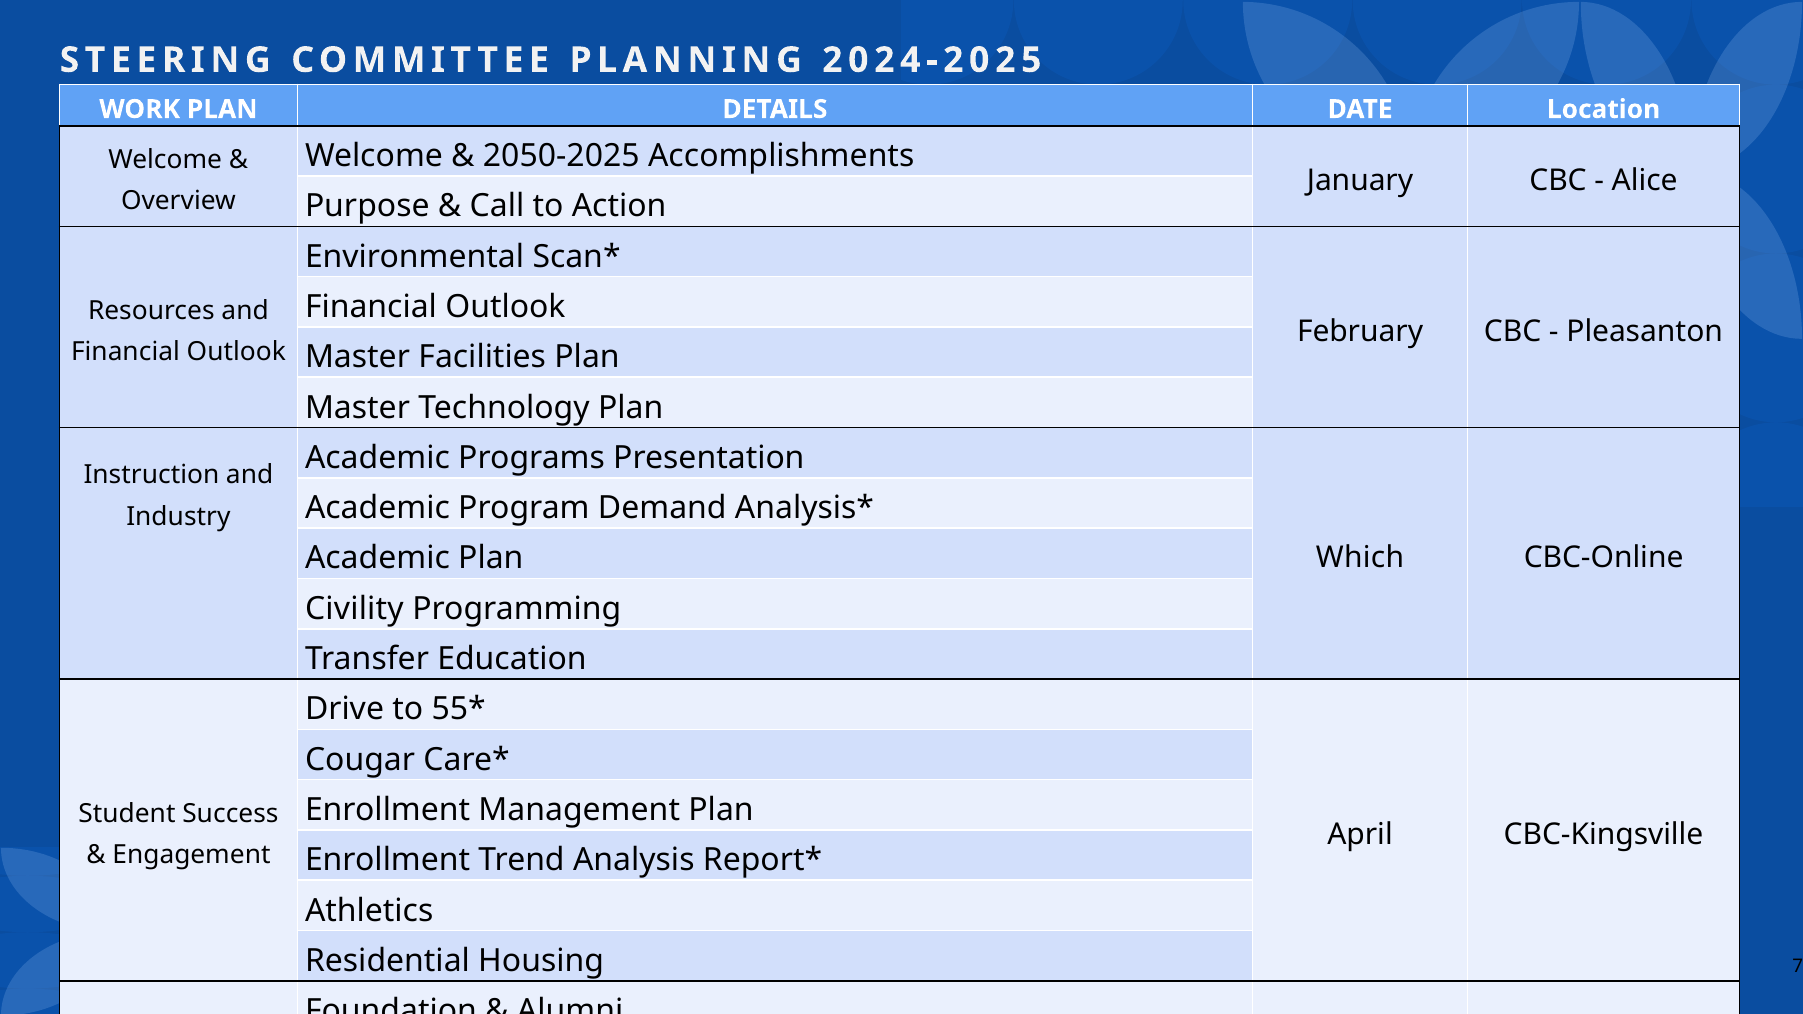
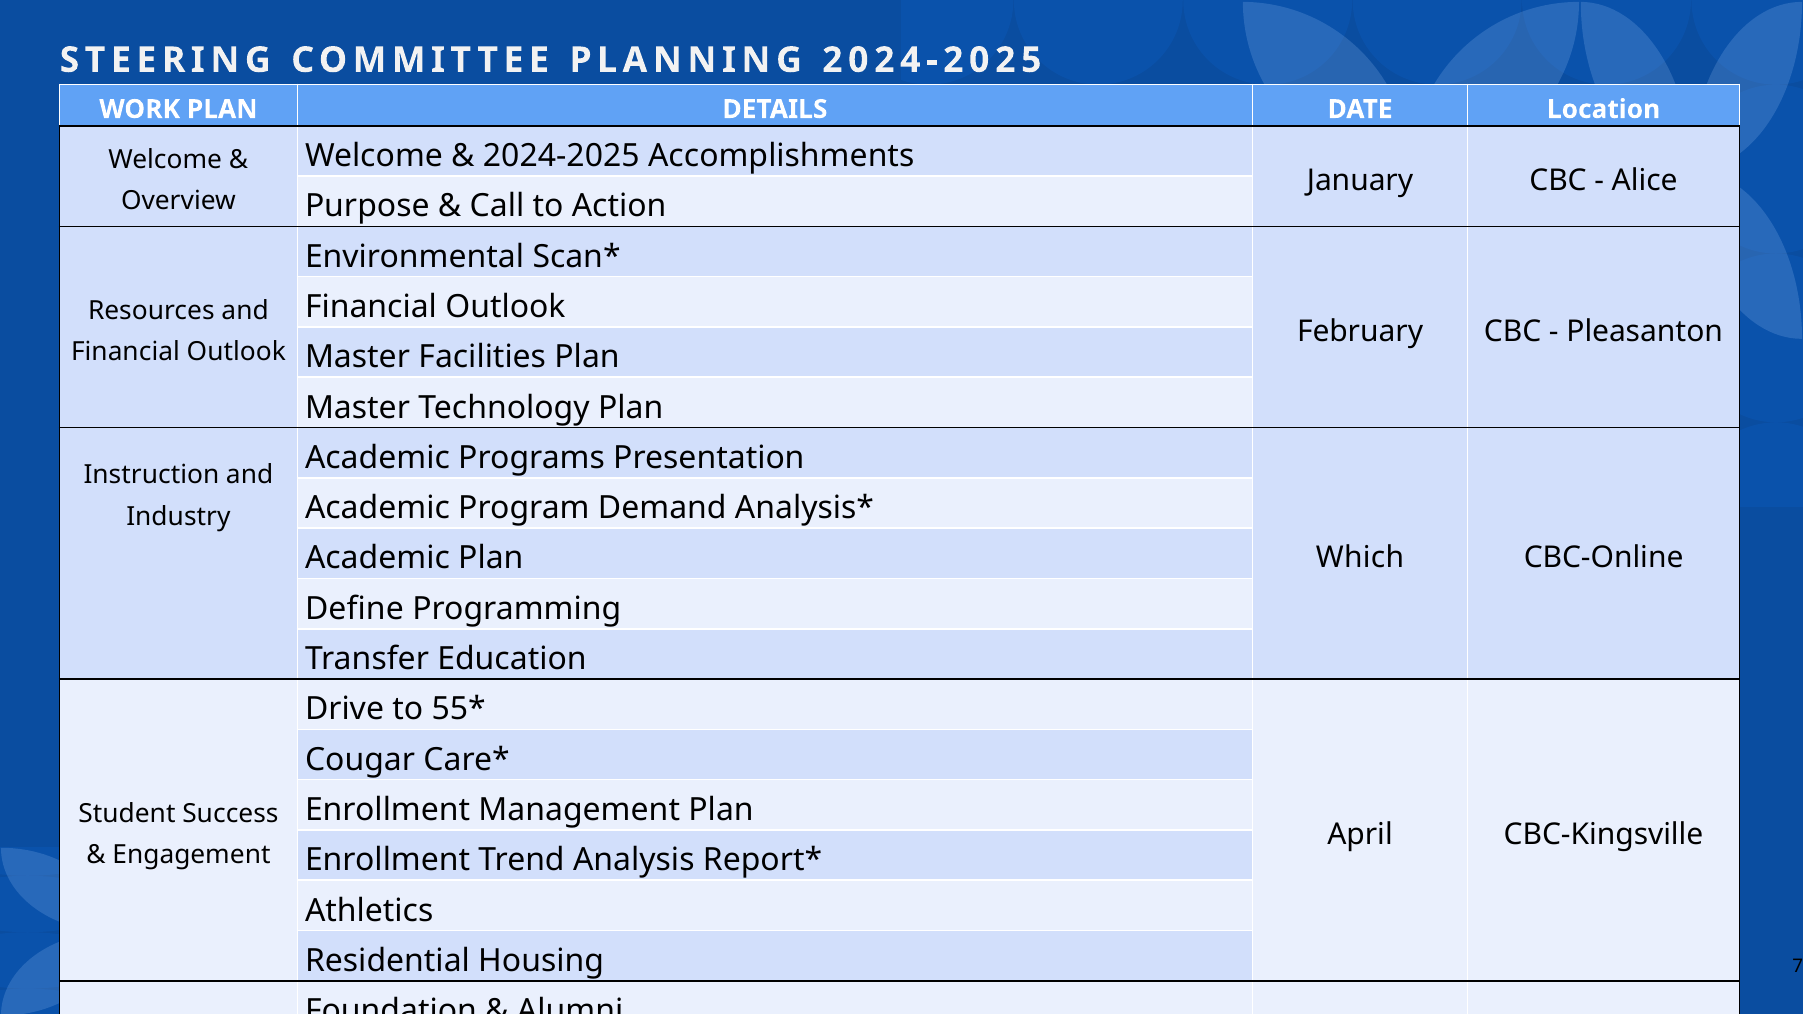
2050-2025: 2050-2025 -> 2024-2025 (561, 156)
Civility: Civility -> Define (354, 609)
